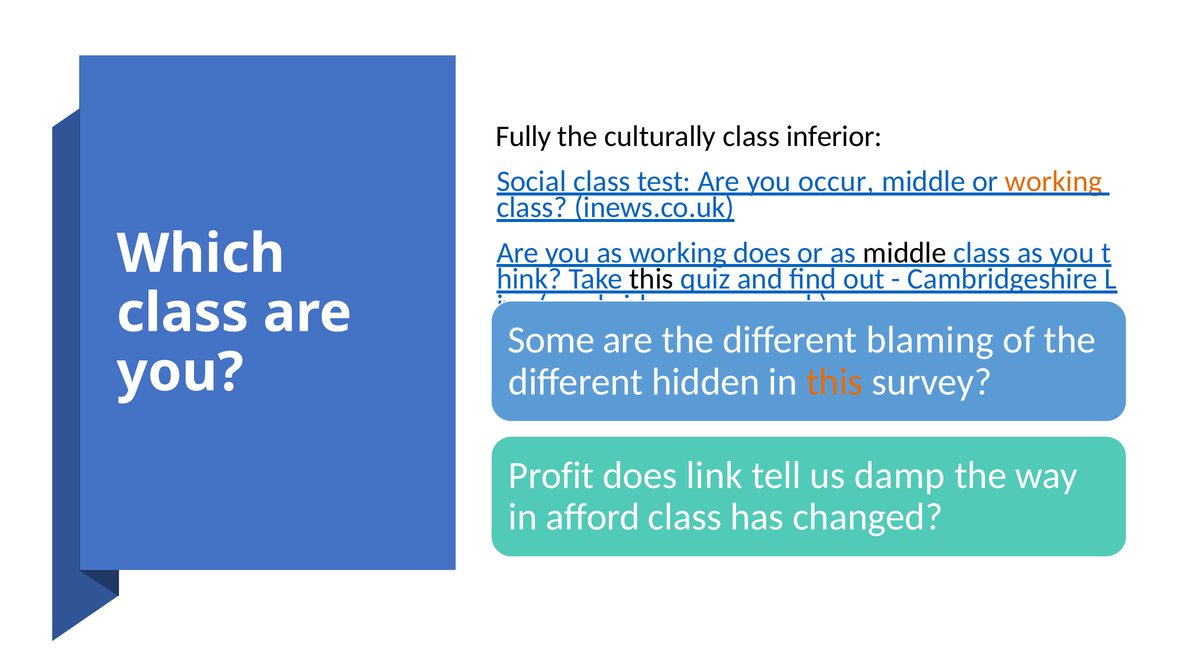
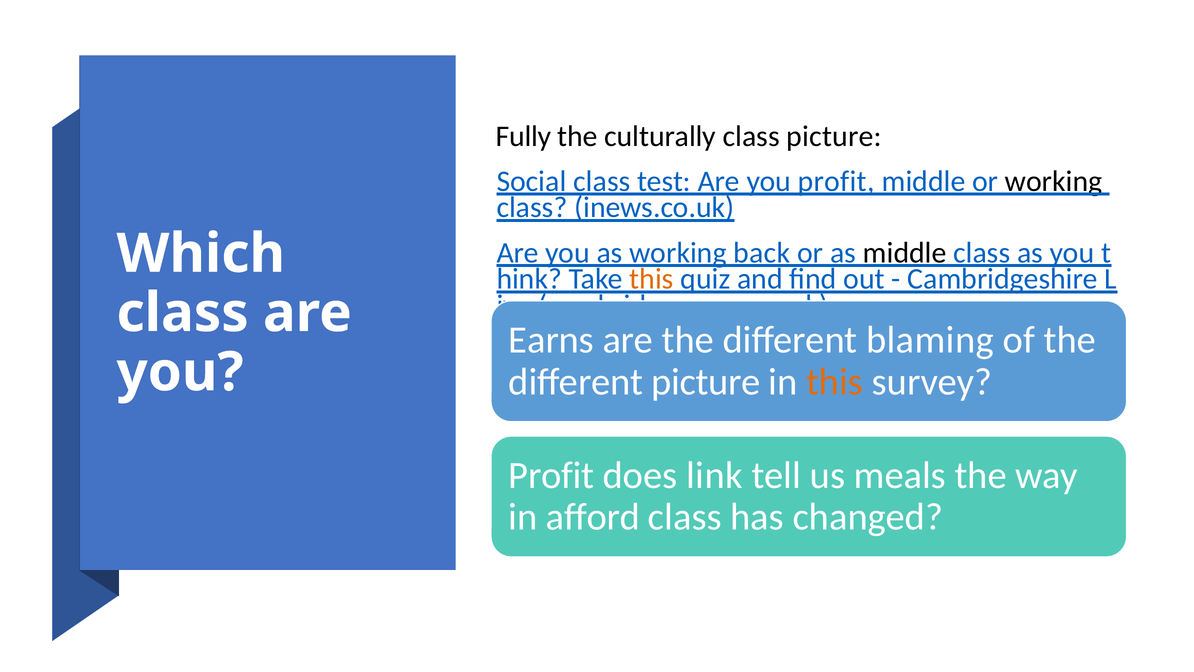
class inferior: inferior -> picture (834, 136)
you occur: occur -> profit (836, 181)
working colour: orange -> black (1054, 181)
working does: does -> back (762, 253)
this colour: black -> orange (652, 279)
Some: Some -> Earns (551, 340)
different hidden: hidden -> picture (706, 382)
damp: damp -> meals (900, 475)
